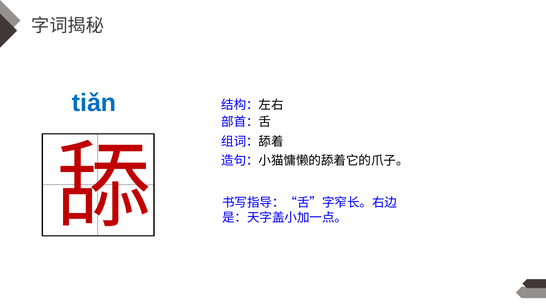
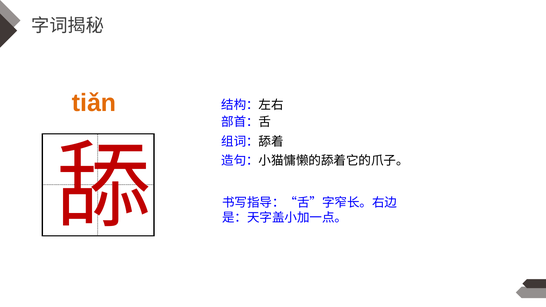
tiǎn colour: blue -> orange (94, 103)
